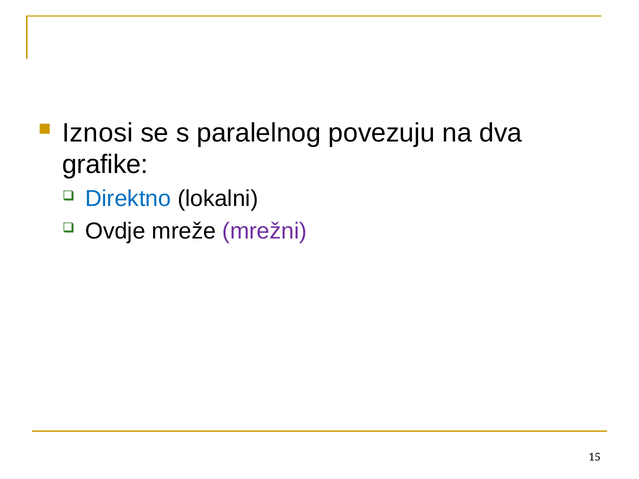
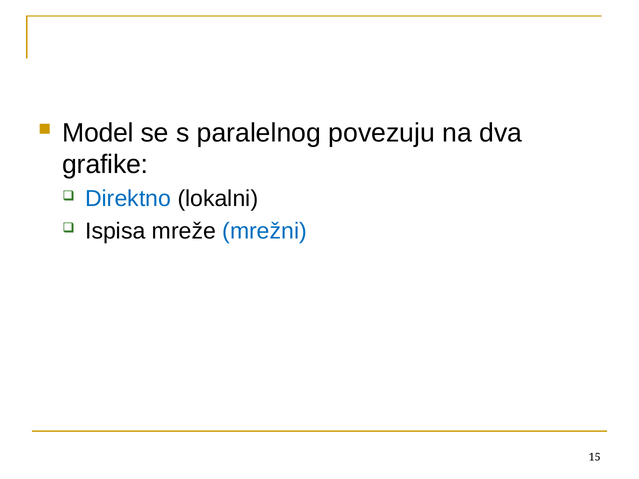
Iznosi: Iznosi -> Model (98, 133)
Ovdje: Ovdje -> Ispisa (115, 231)
mrežni colour: purple -> blue (265, 231)
